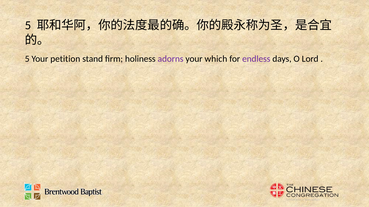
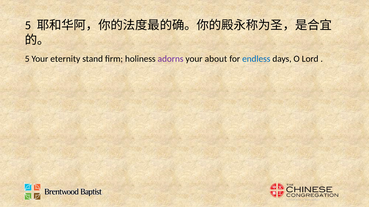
petition: petition -> eternity (65, 59)
which: which -> about (216, 59)
endless colour: purple -> blue (256, 59)
